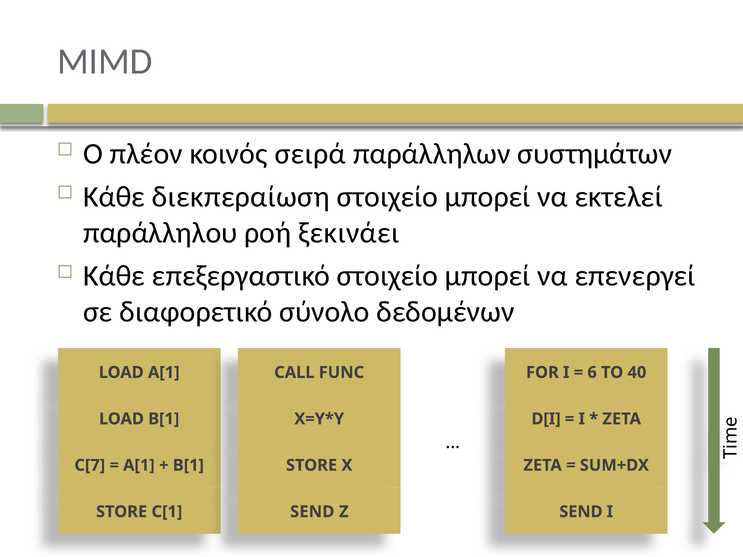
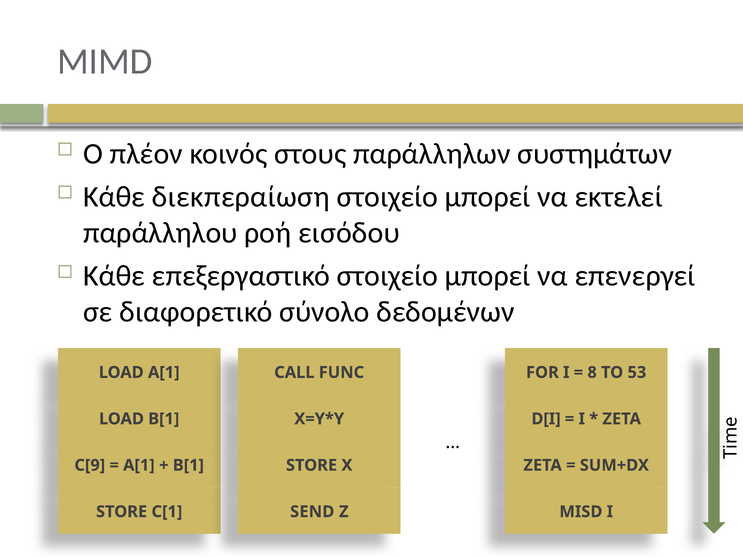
σειρά: σειρά -> στους (310, 154)
ξεκινάει: ξεκινάει -> εισόδου (349, 233)
6: 6 -> 8 (592, 373)
40: 40 -> 53 (637, 373)
C[7: C[7 -> C[9 (90, 465)
SEND: SEND -> MISD (581, 512)
